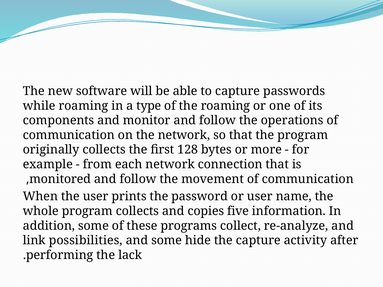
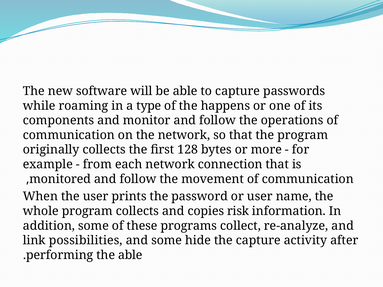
the roaming: roaming -> happens (225, 106)
five: five -> risk (238, 211)
the lack: lack -> able (130, 255)
